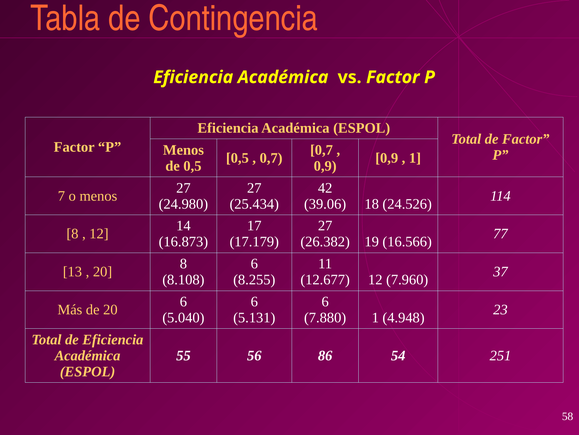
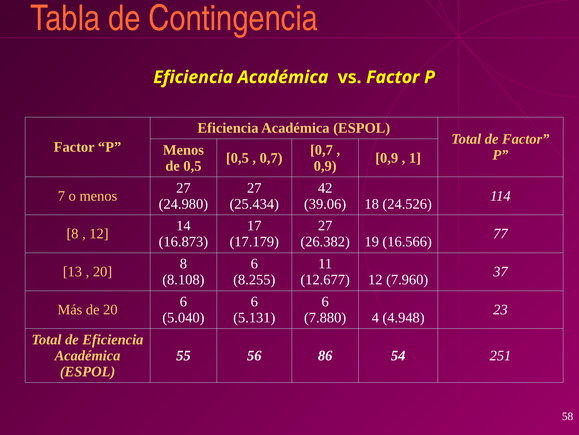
7.880 1: 1 -> 4 (375, 317)
